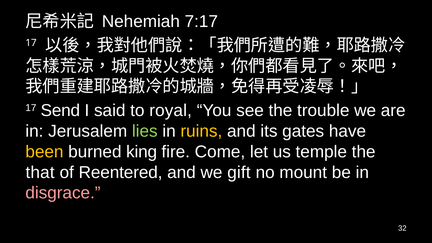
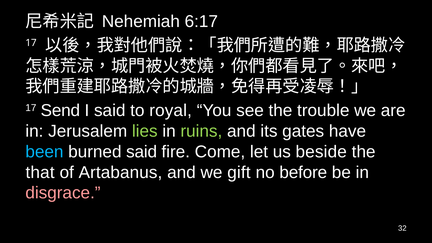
7:17: 7:17 -> 6:17 (201, 22)
ruins colour: yellow -> light green (201, 131)
been colour: yellow -> light blue (44, 152)
burned king: king -> said (142, 152)
temple: temple -> beside (321, 152)
Reentered: Reentered -> Artabanus (120, 172)
mount: mount -> before (303, 172)
